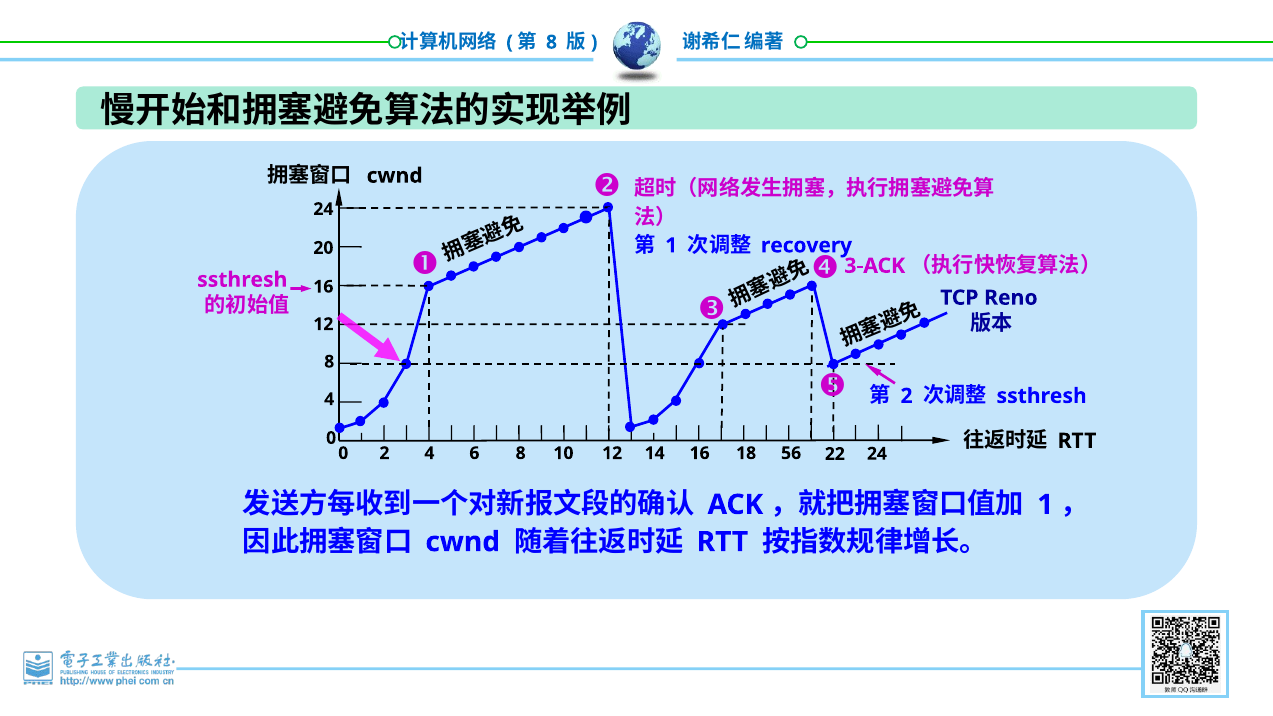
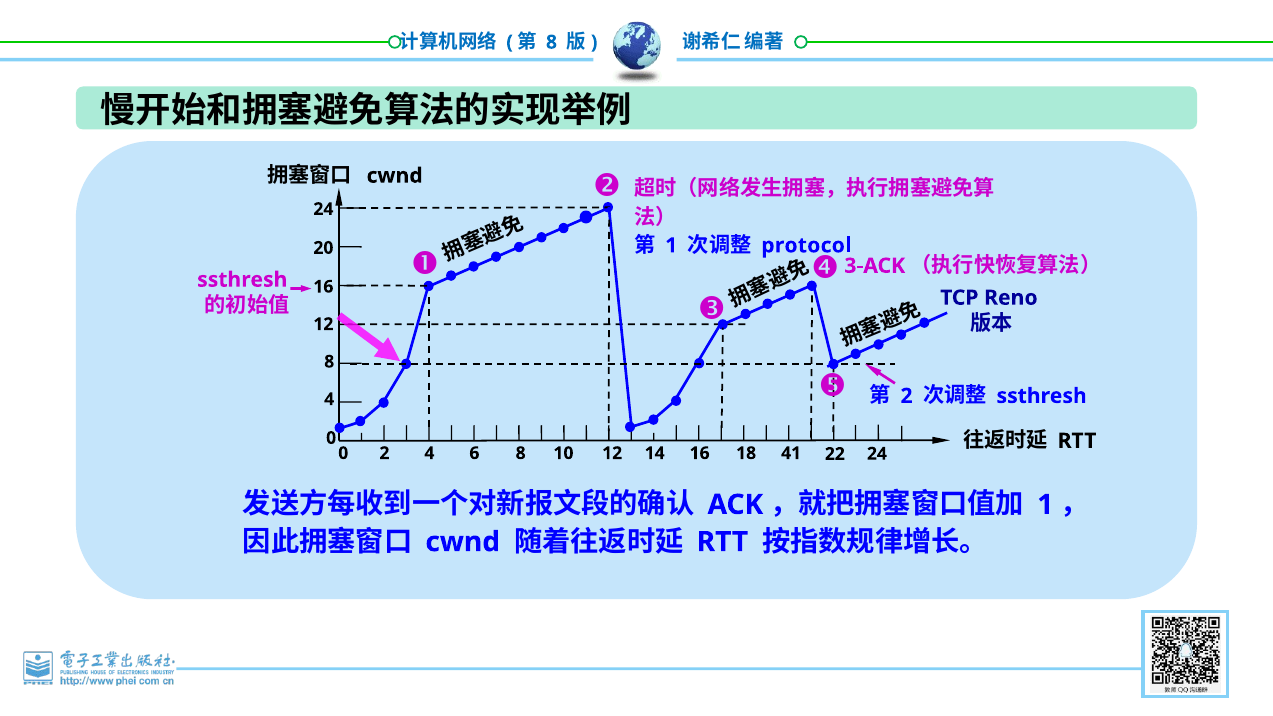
recovery: recovery -> protocol (806, 245)
56: 56 -> 41 (791, 453)
